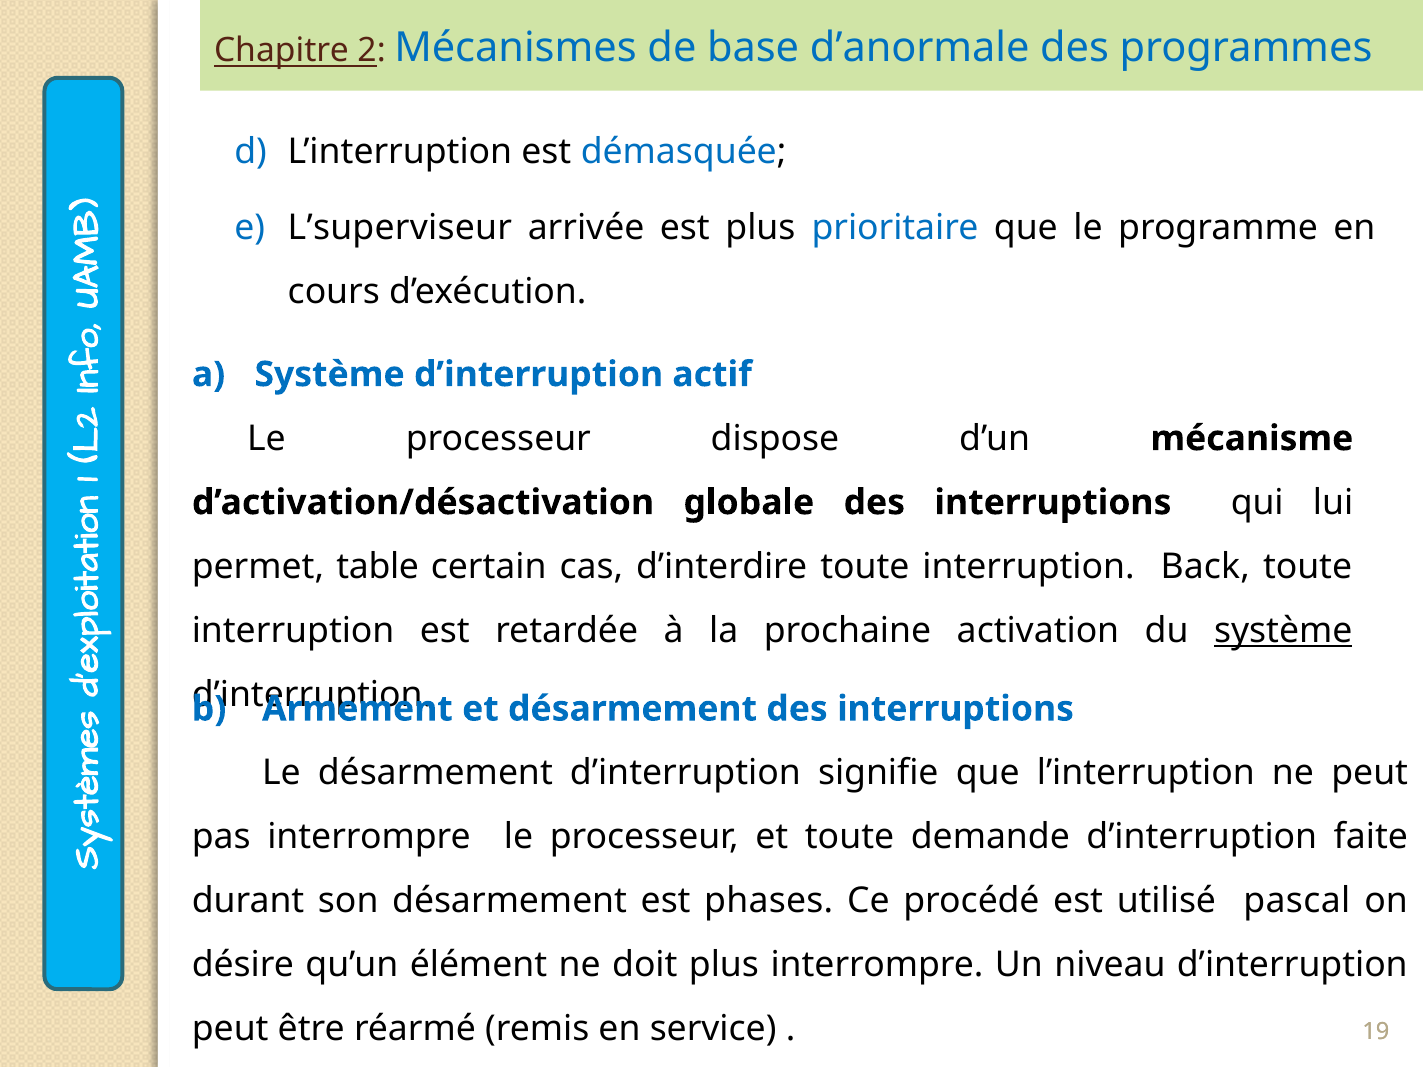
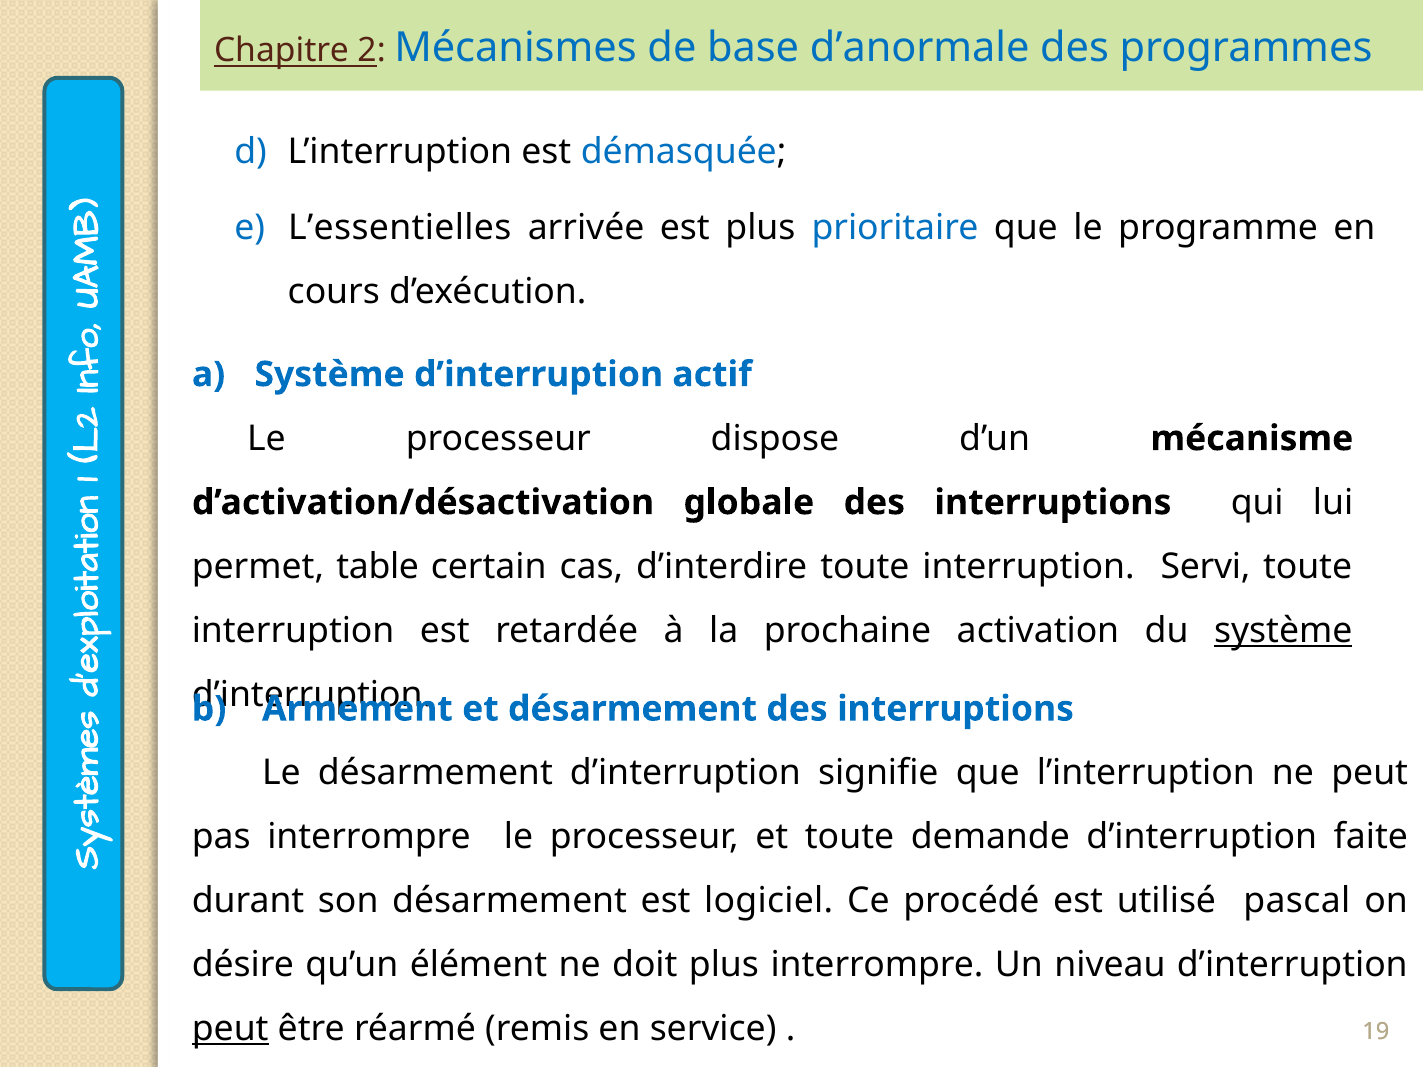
L’superviseur: L’superviseur -> L’essentielles (400, 228)
Back: Back -> Servi (1205, 567)
phases: phases -> logiciel (769, 901)
peut underline: none -> present (230, 1029)
